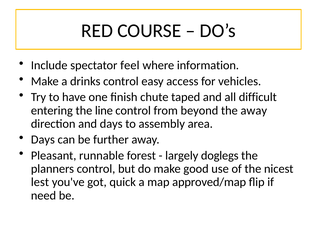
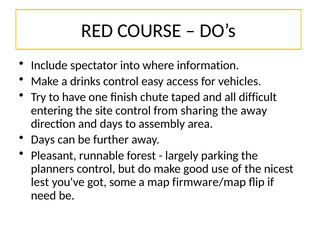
feel: feel -> into (130, 65)
line: line -> site (104, 110)
beyond: beyond -> sharing (199, 110)
doglegs: doglegs -> parking (220, 155)
quick: quick -> some (123, 182)
approved/map: approved/map -> firmware/map (209, 182)
